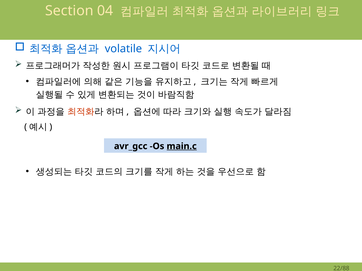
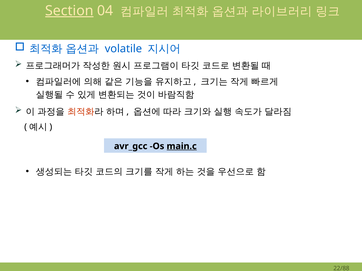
Section underline: none -> present (69, 11)
